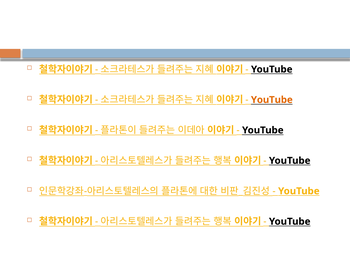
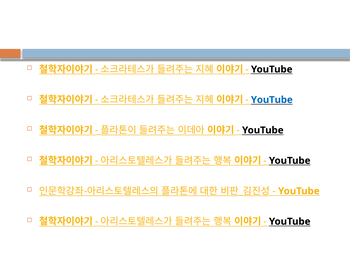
YouTube colour: orange -> blue (272, 100)
